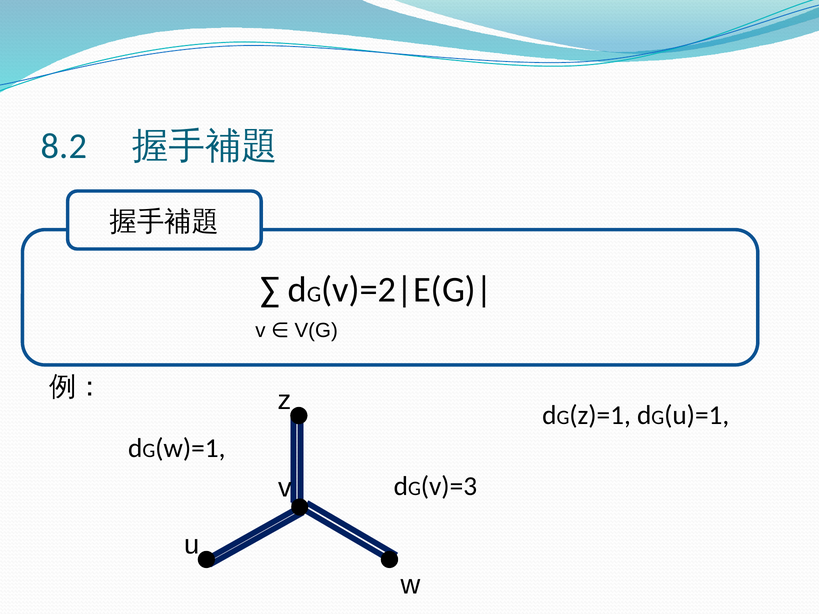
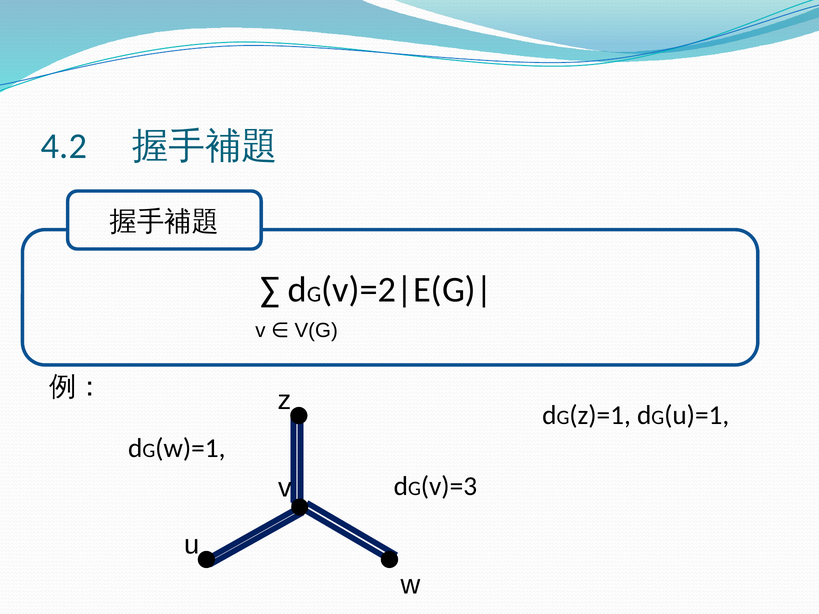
8.2: 8.2 -> 4.2 (64, 146)
